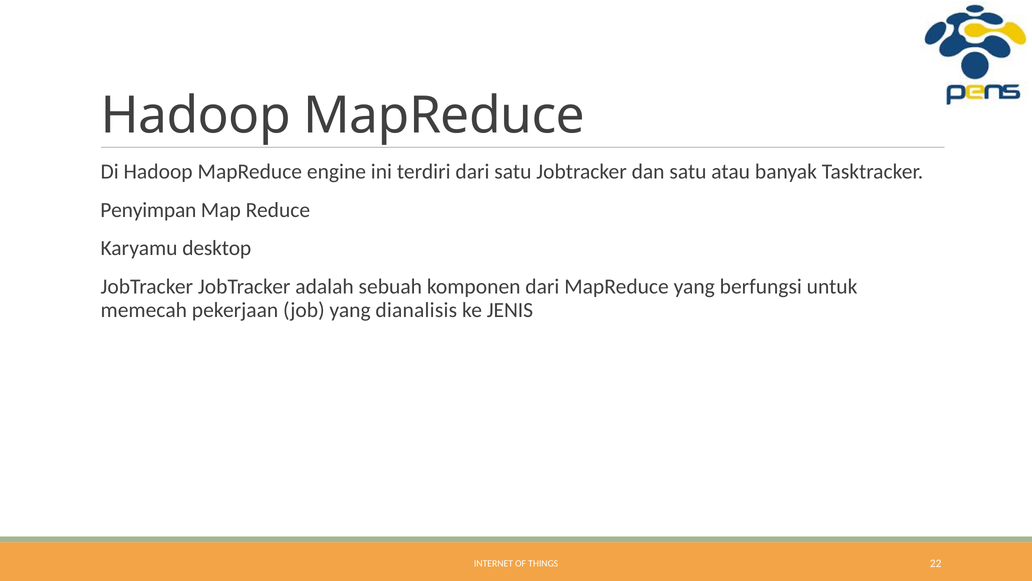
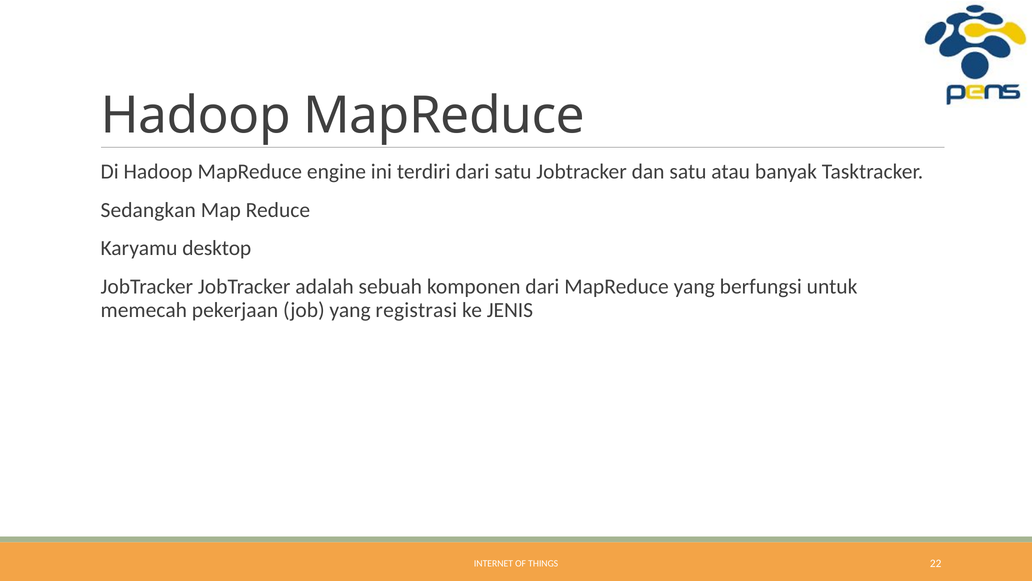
Penyimpan: Penyimpan -> Sedangkan (148, 210)
dianalisis: dianalisis -> registrasi (416, 310)
